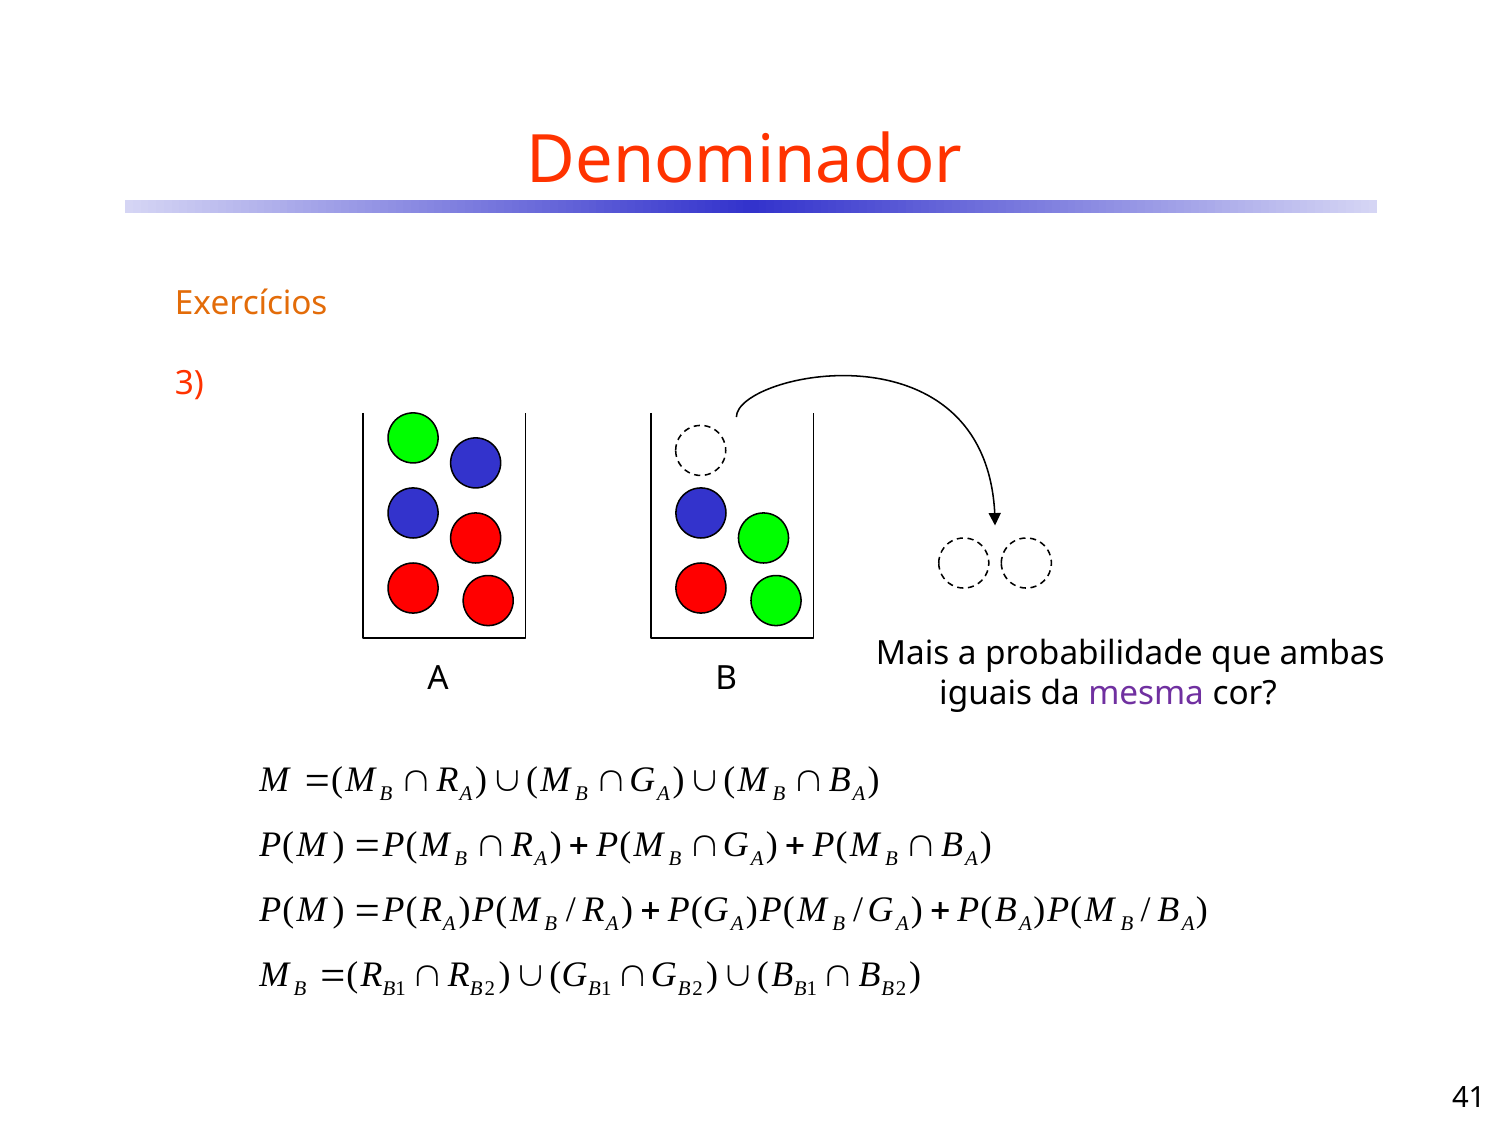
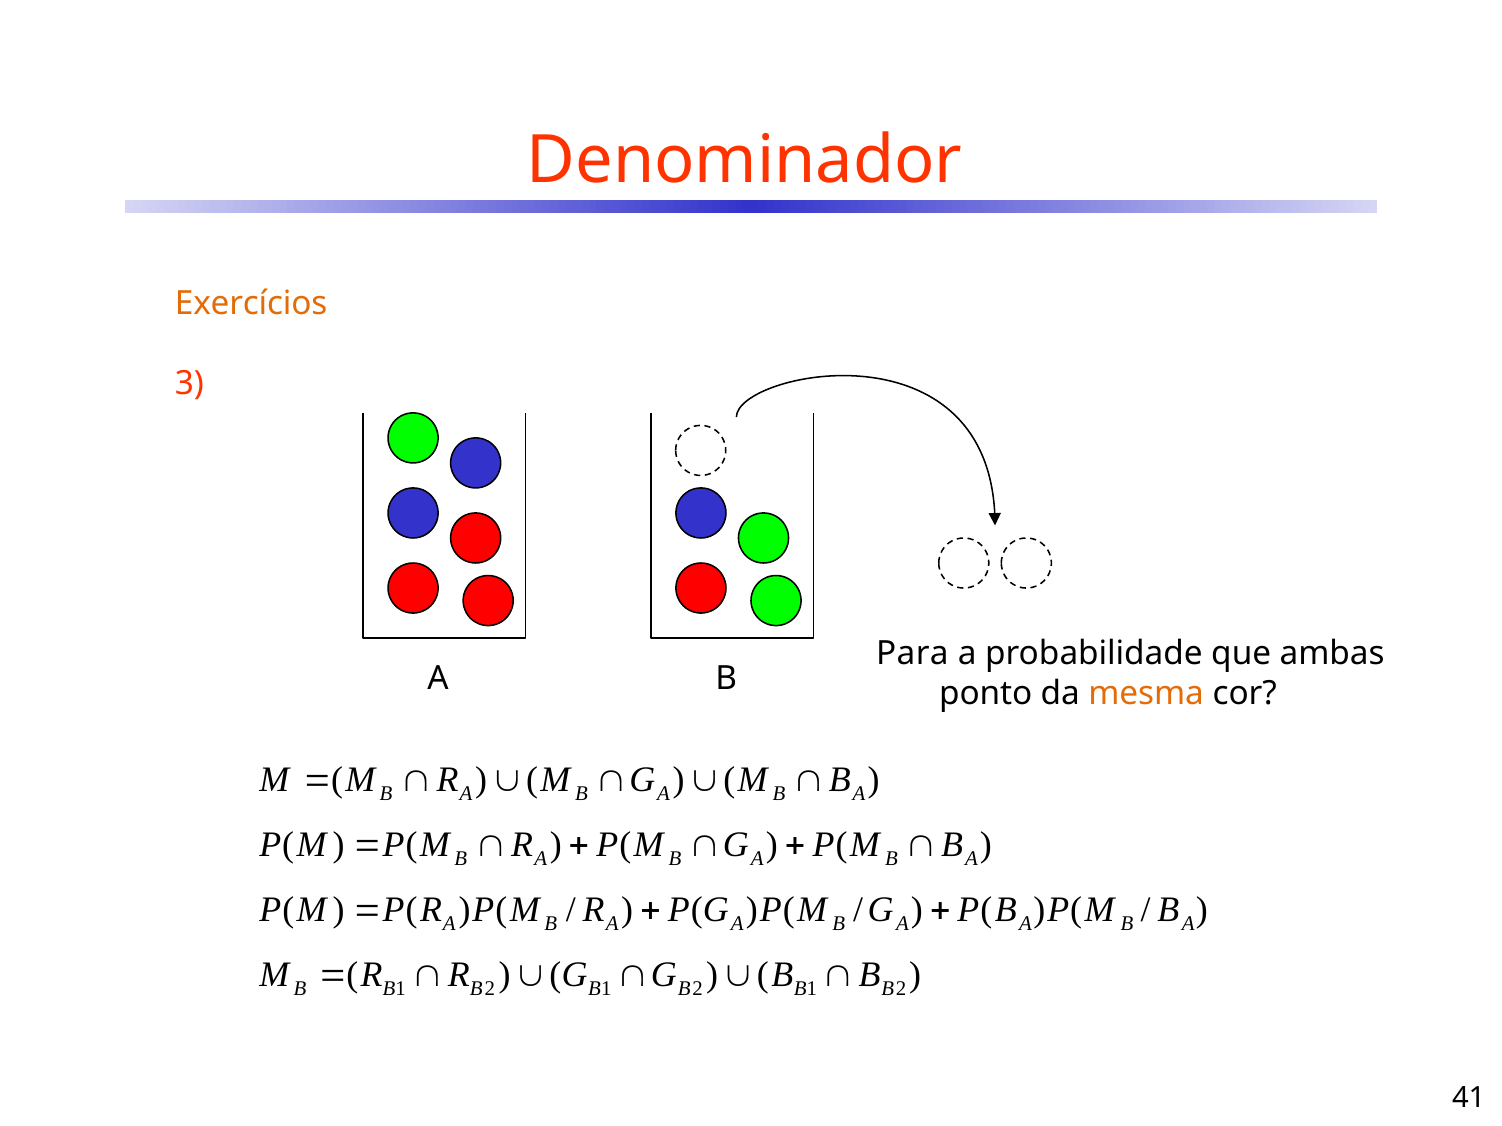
Mais: Mais -> Para (912, 654)
iguais: iguais -> ponto (986, 694)
mesma colour: purple -> orange (1146, 694)
